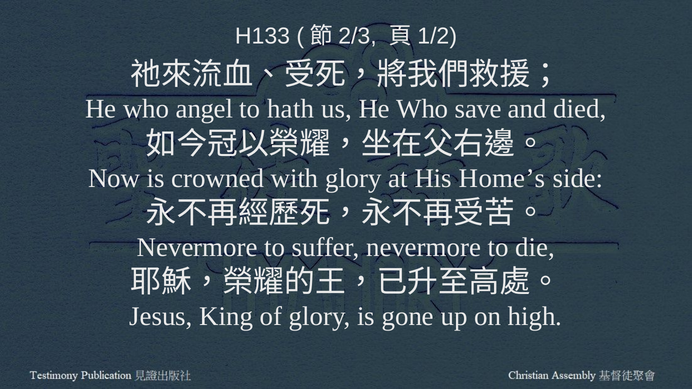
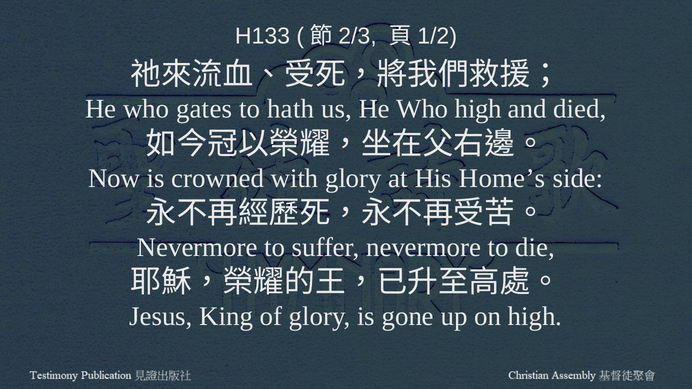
angel: angel -> gates (204, 109)
Who save: save -> high (478, 109)
